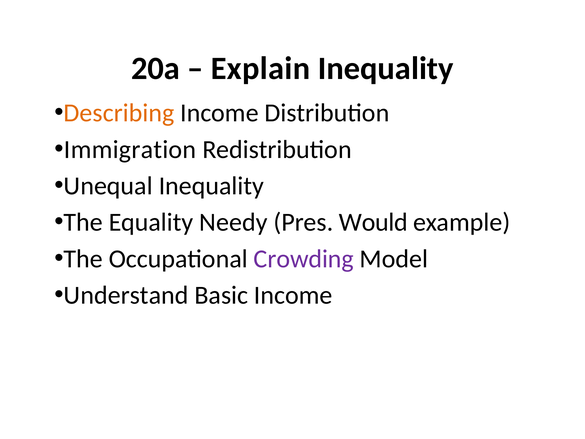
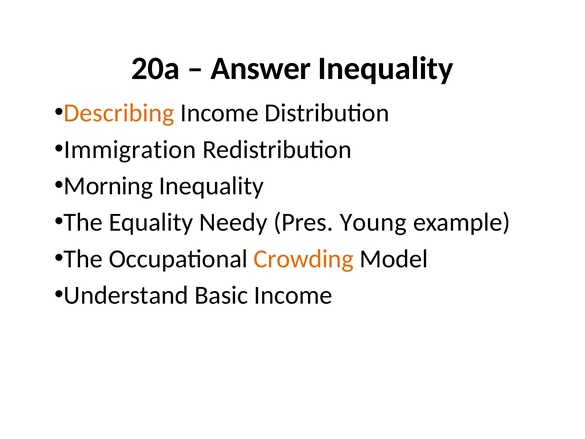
Explain: Explain -> Answer (261, 69)
Unequal: Unequal -> Morning (108, 186)
Would: Would -> Young (373, 222)
Crowding colour: purple -> orange (304, 259)
